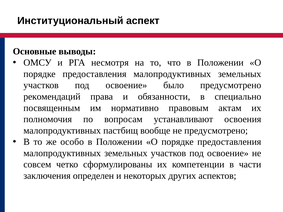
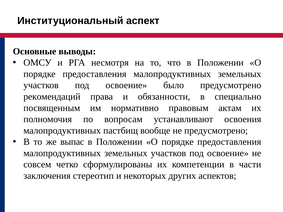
особо: особо -> выпас (72, 142)
определен: определен -> стереотип (93, 176)
